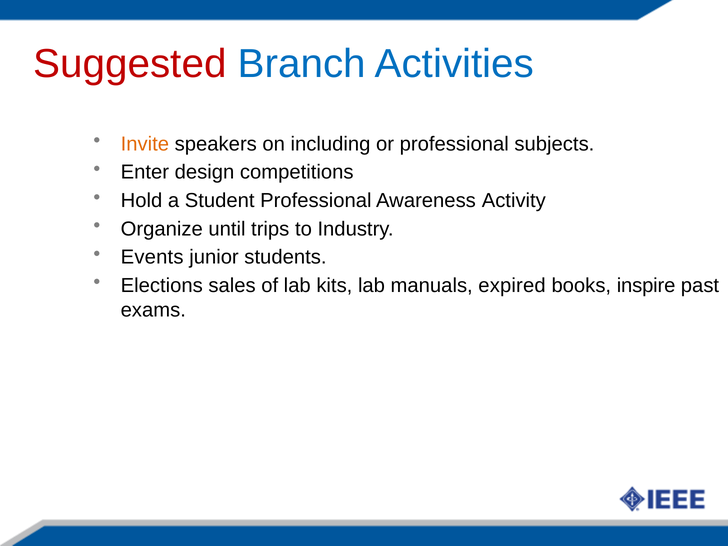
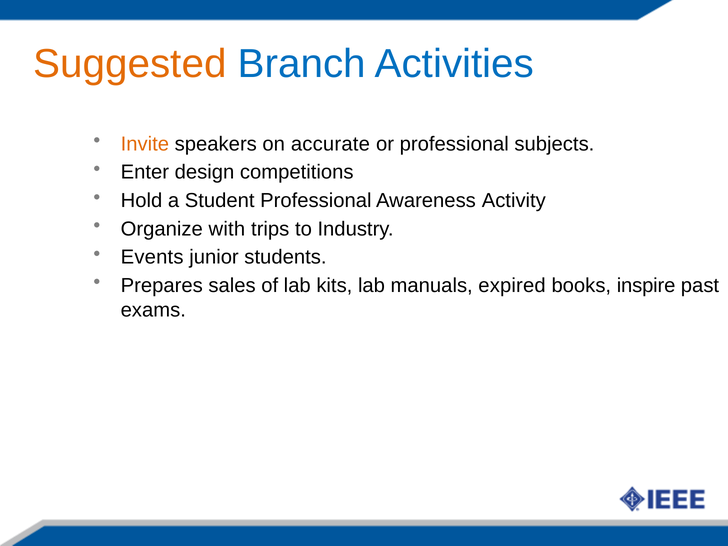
Suggested colour: red -> orange (130, 64)
including: including -> accurate (330, 144)
until: until -> with (227, 229)
Elections: Elections -> Prepares (162, 286)
